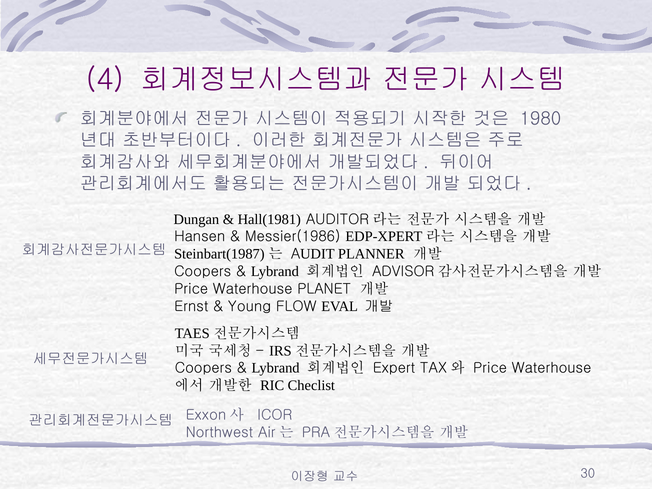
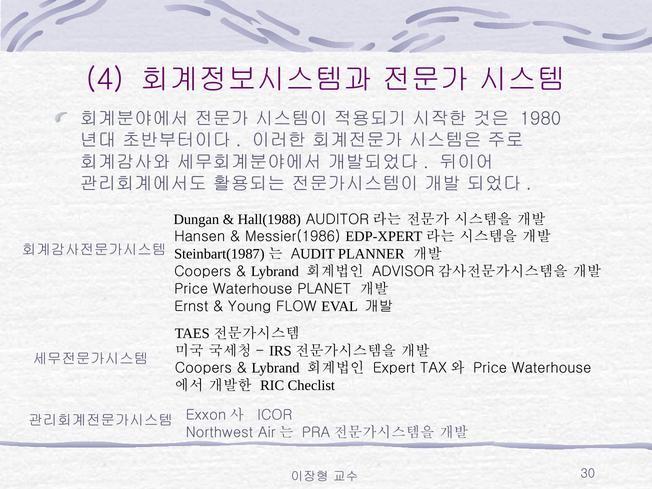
Hall(1981: Hall(1981 -> Hall(1988 (269, 219)
